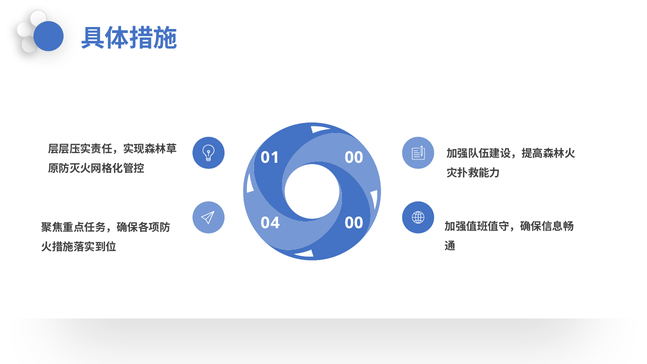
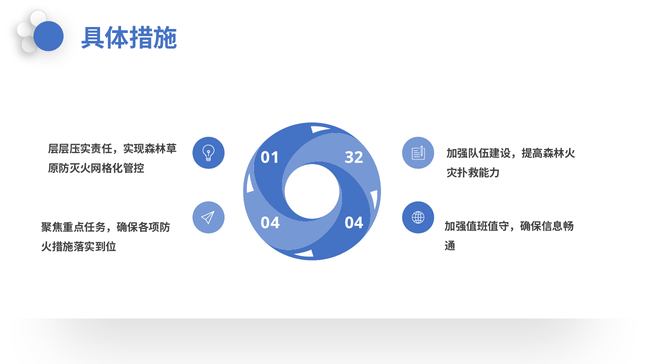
01 00: 00 -> 32 (354, 157)
04 00: 00 -> 04 (354, 223)
